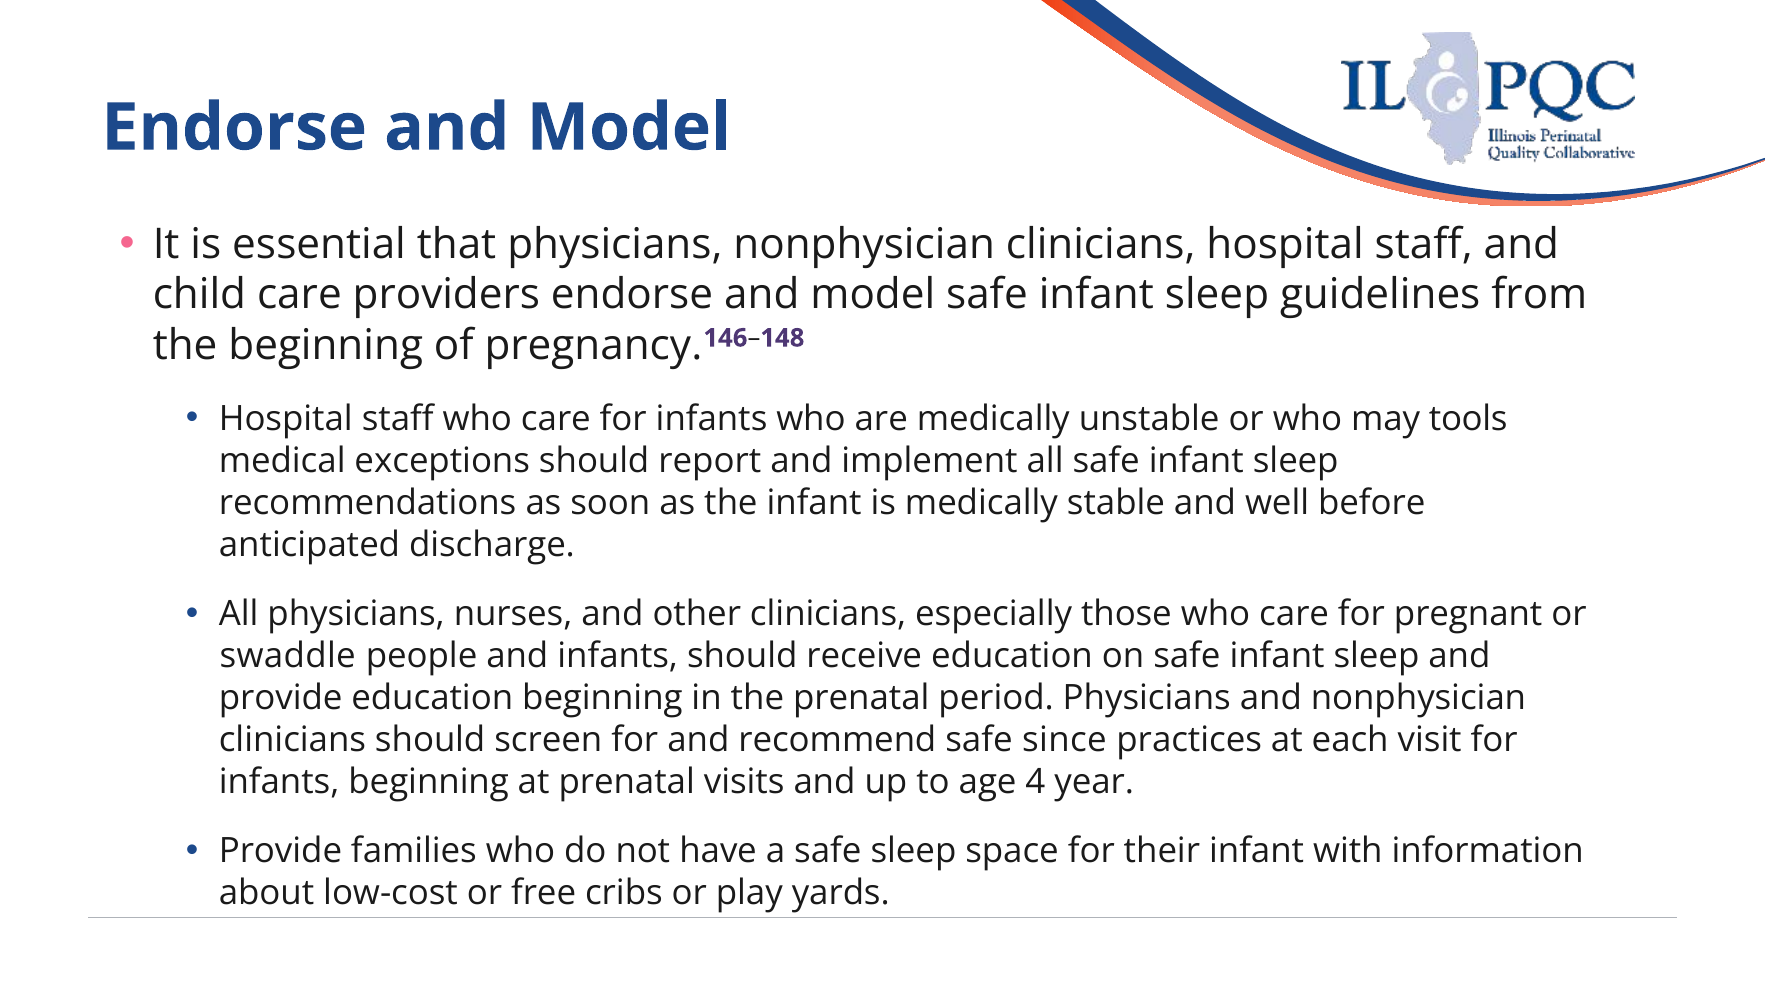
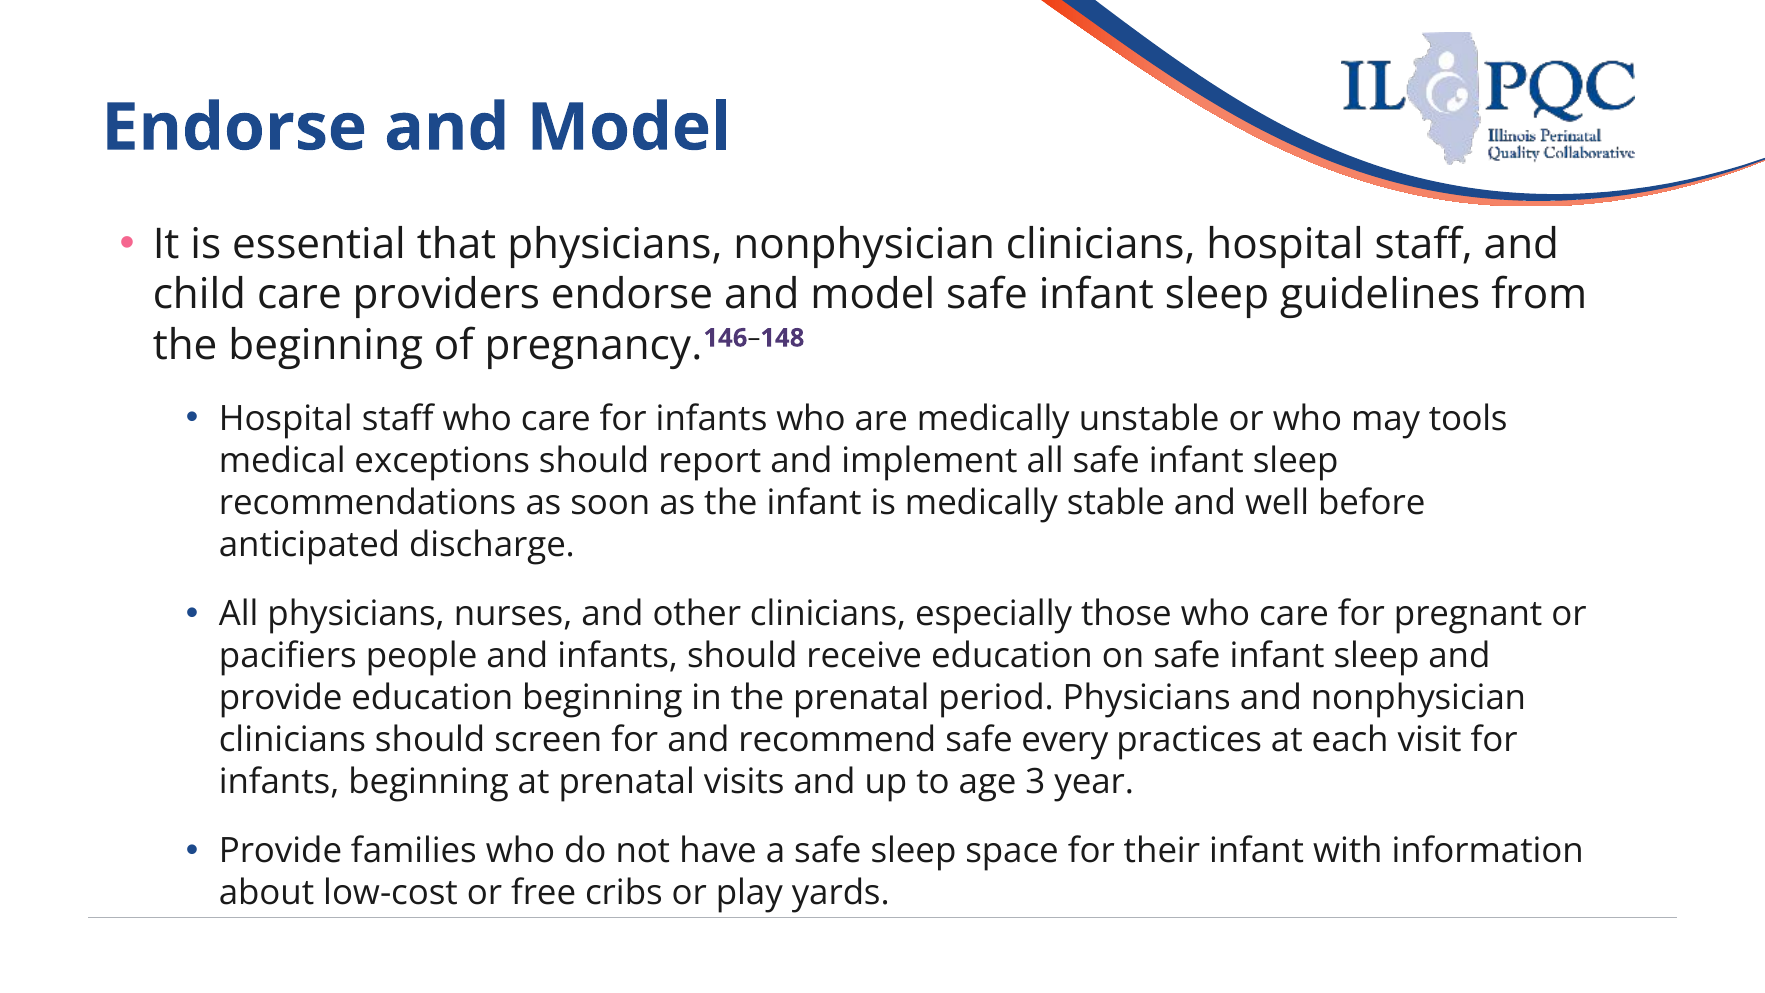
swaddle: swaddle -> pacifiers (288, 656)
since: since -> every (1065, 740)
4: 4 -> 3 (1035, 782)
